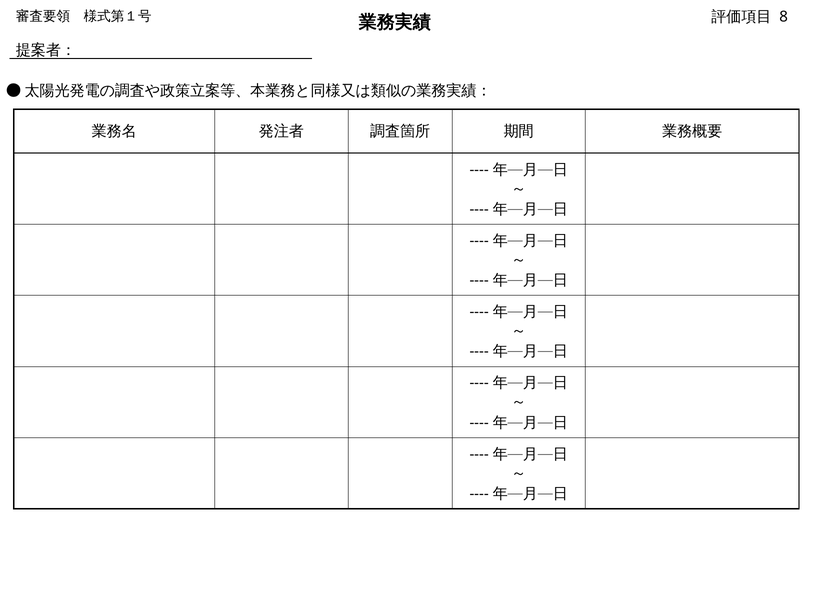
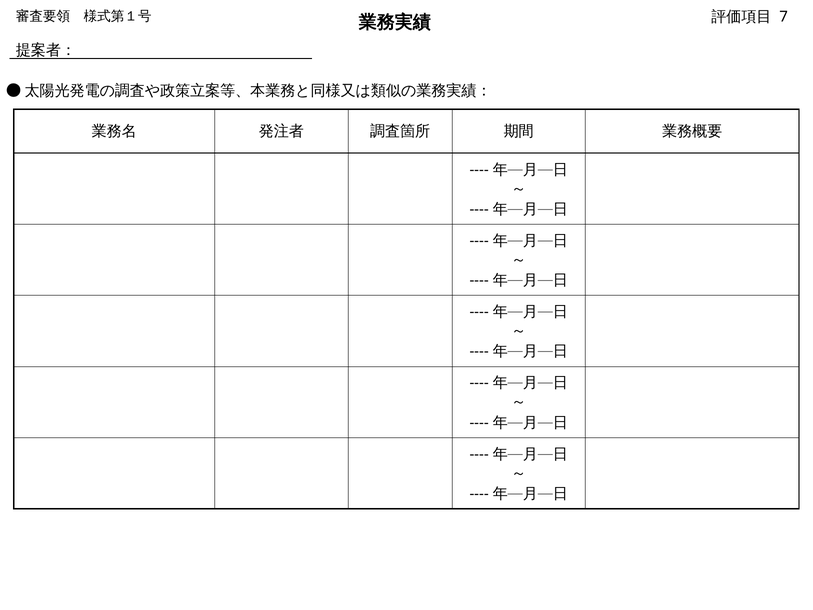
8: 8 -> 7 (784, 17)
